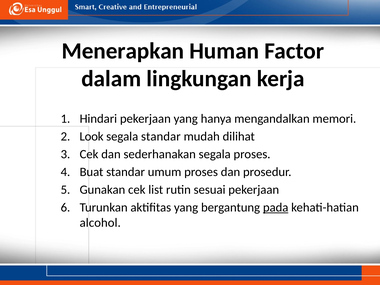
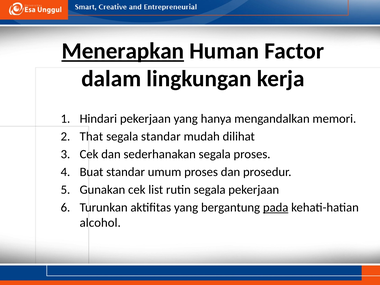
Menerapkan underline: none -> present (123, 51)
Look: Look -> That (91, 136)
rutin sesuai: sesuai -> segala (210, 190)
